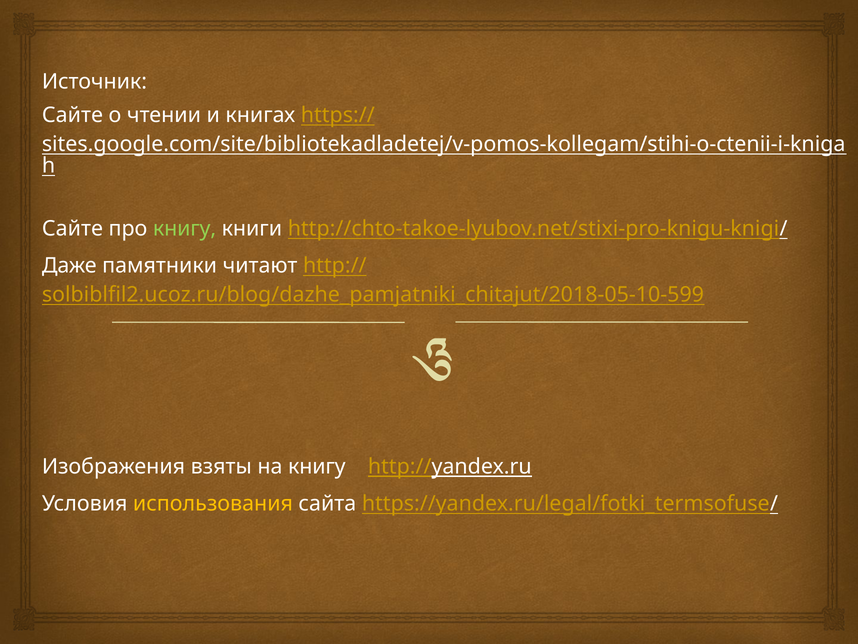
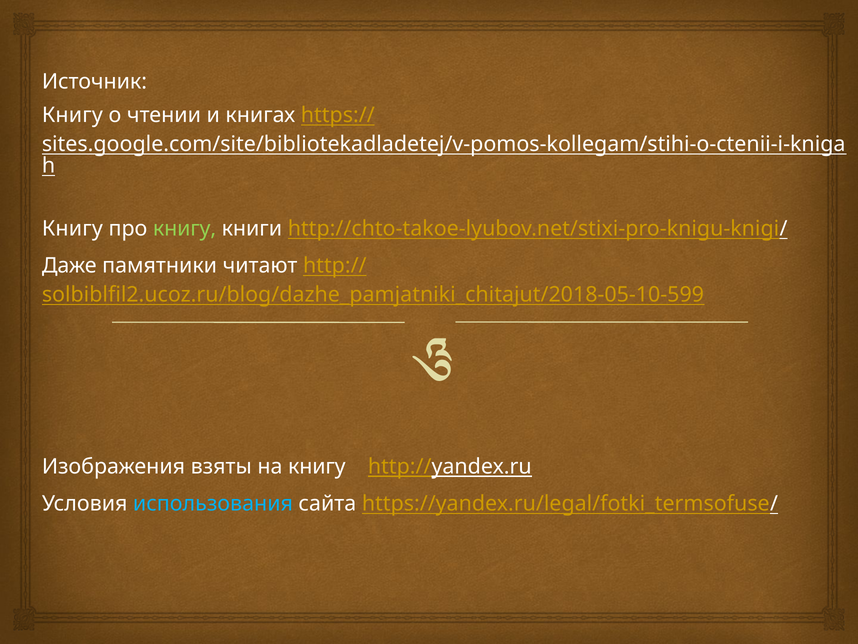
Сайте: Сайте -> Книгу (72, 115)
Сайте: Сайте -> Книгу (72, 228)
использования colour: yellow -> light blue (213, 503)
